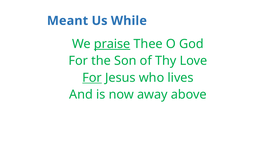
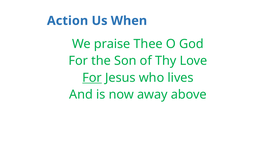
Meant: Meant -> Action (68, 21)
While: While -> When (129, 21)
praise underline: present -> none (112, 44)
